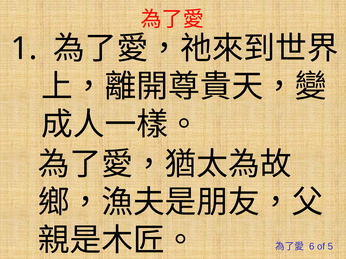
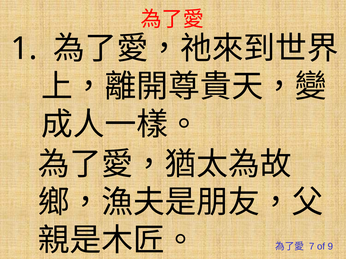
6: 6 -> 7 (312, 247)
5: 5 -> 9 (330, 247)
